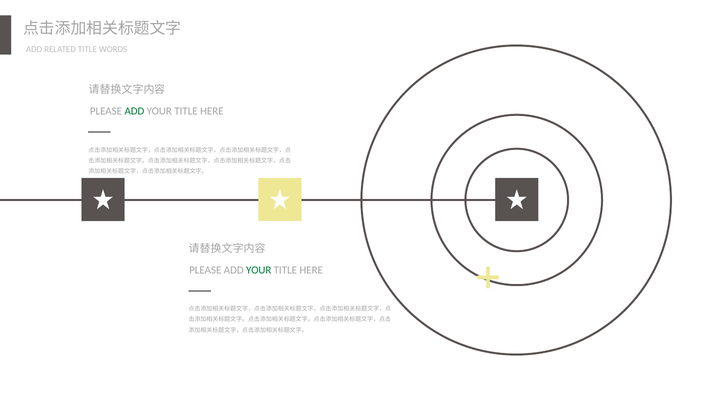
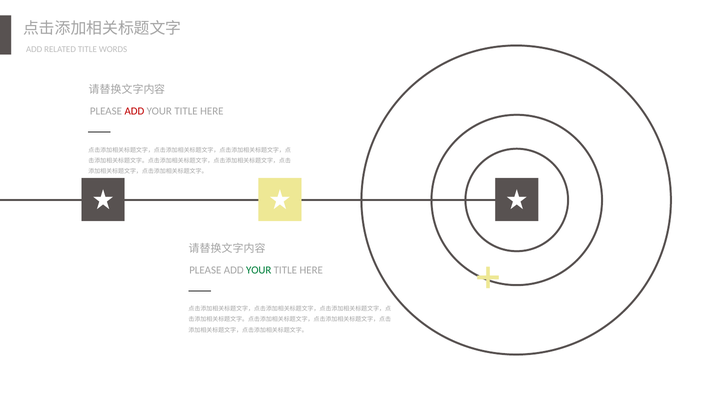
ADD colour: green -> red (134, 111)
